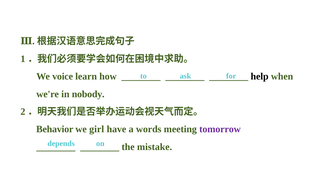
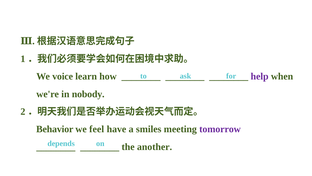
help colour: black -> purple (260, 76)
girl: girl -> feel (97, 129)
words: words -> smiles (149, 129)
mistake: mistake -> another (155, 146)
